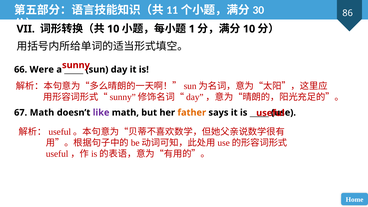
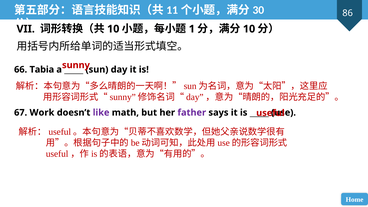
Were: Were -> Tabia (42, 70)
67 Math: Math -> Work (42, 113)
father colour: orange -> purple (192, 113)
